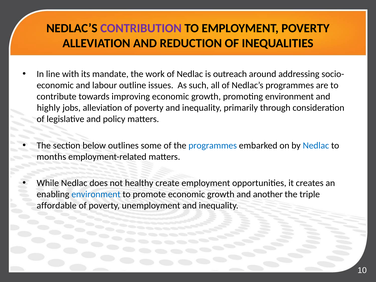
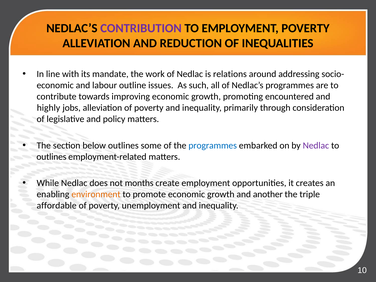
outreach: outreach -> relations (230, 74)
promoting environment: environment -> encountered (289, 97)
Nedlac colour: blue -> purple (316, 145)
months: months -> outlines (51, 157)
healthy: healthy -> months (139, 183)
environment colour: blue -> orange (96, 194)
